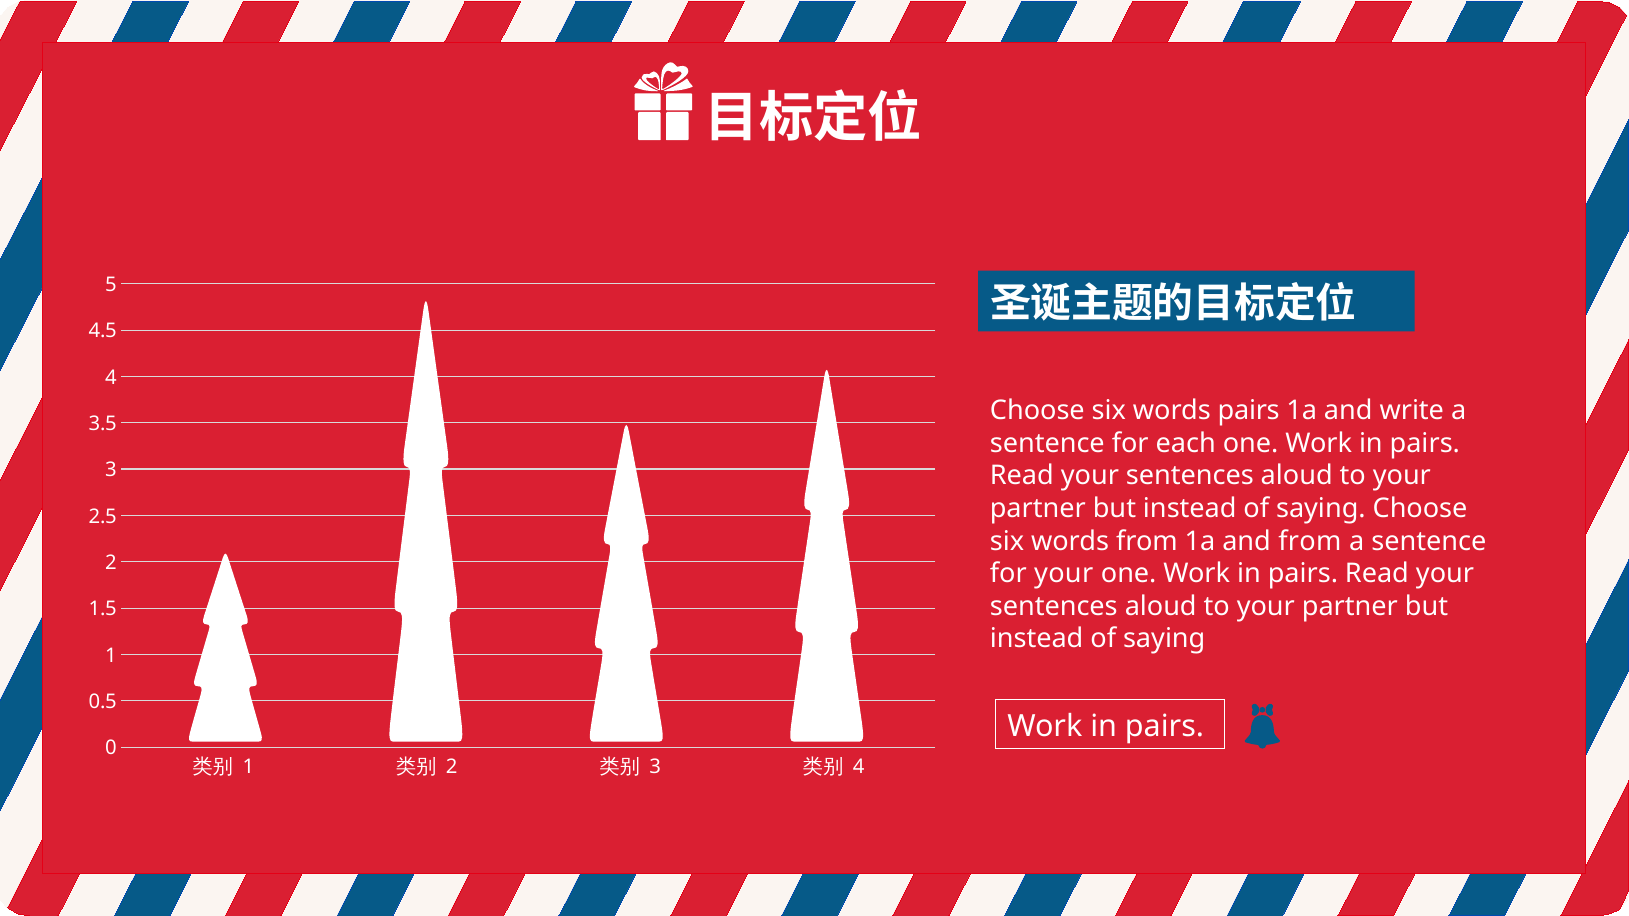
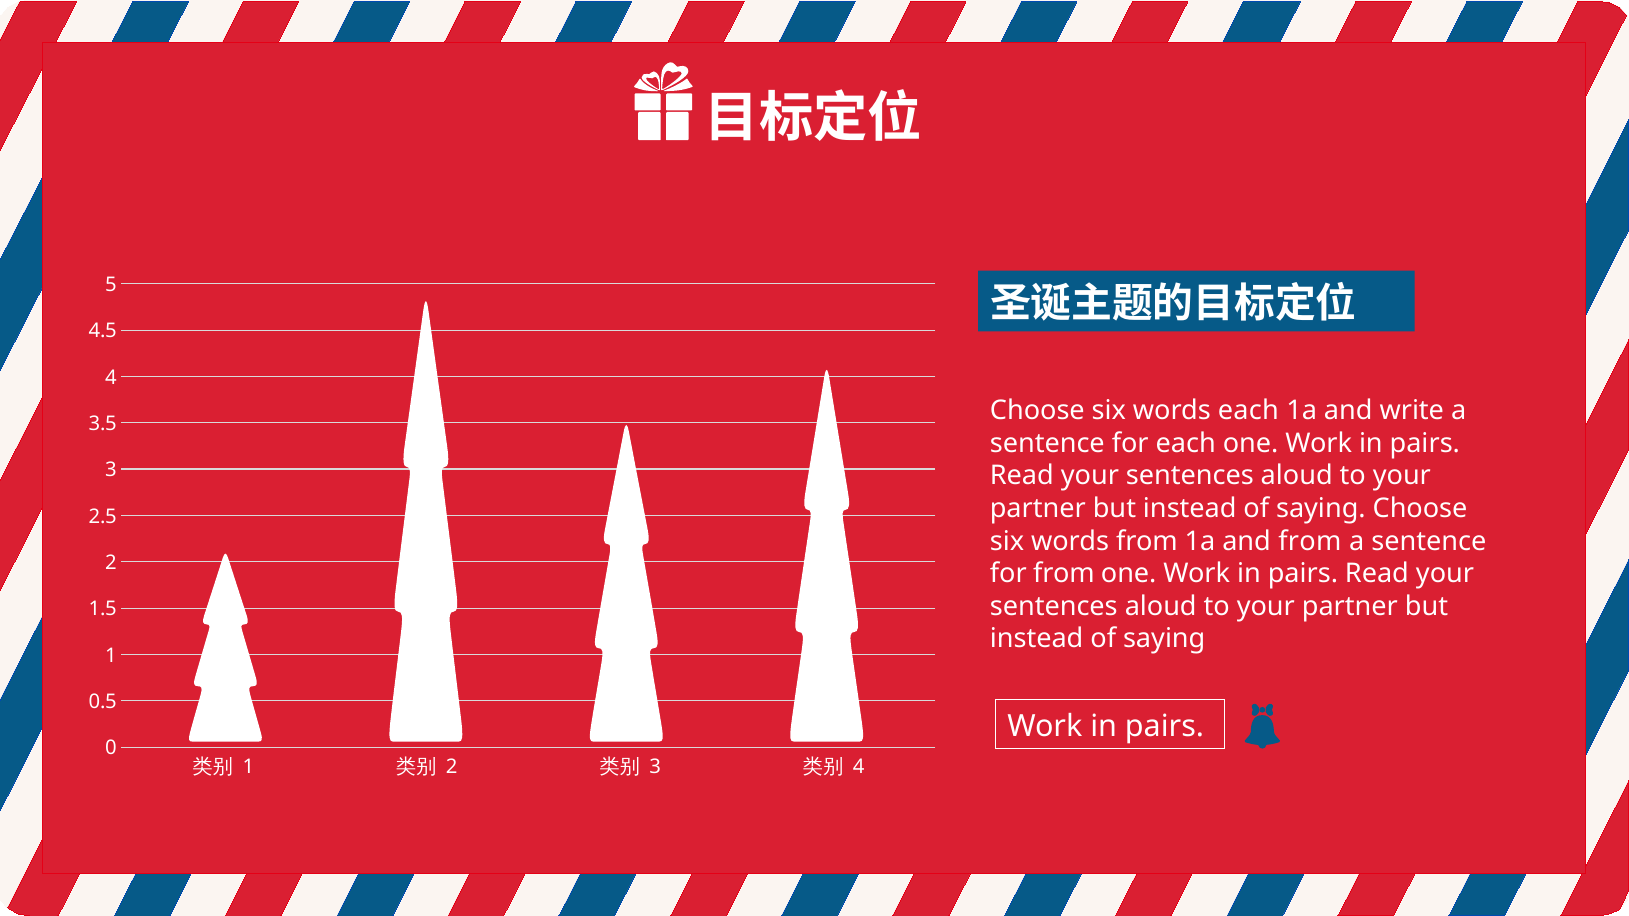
words pairs: pairs -> each (1248, 411)
for your: your -> from (1064, 574)
